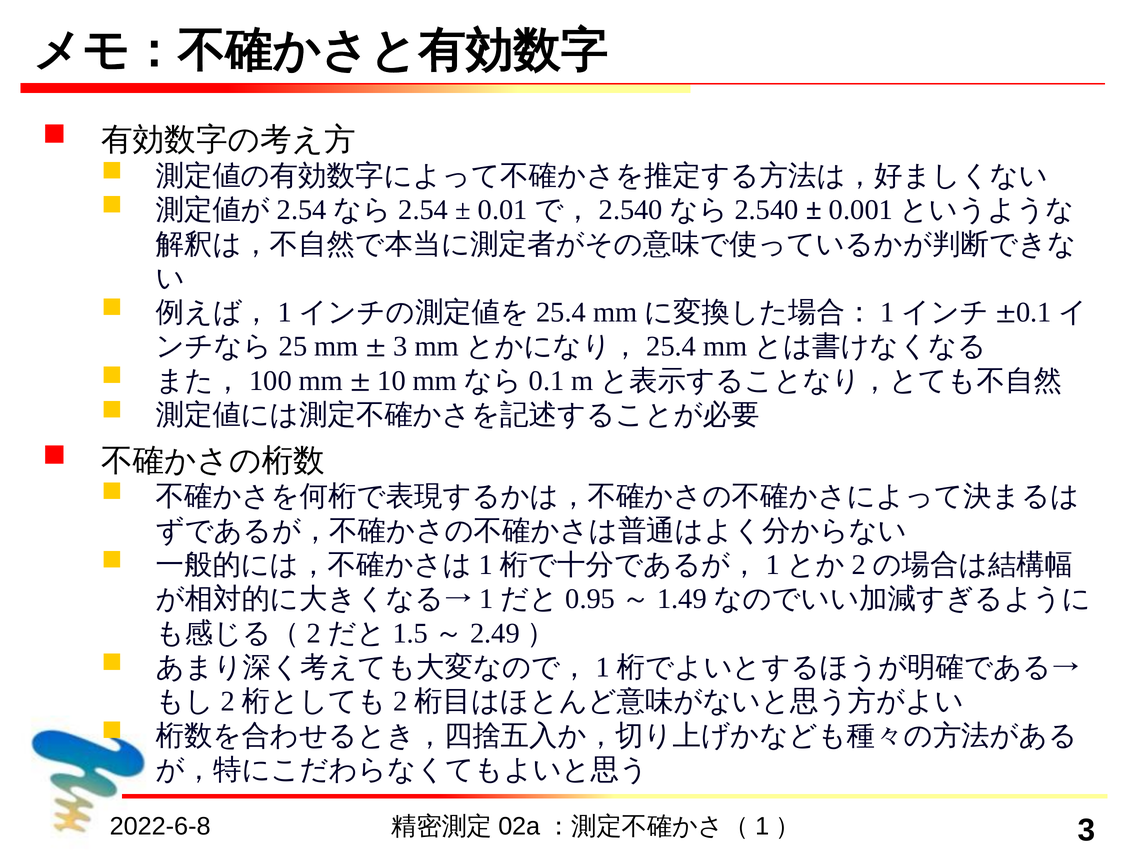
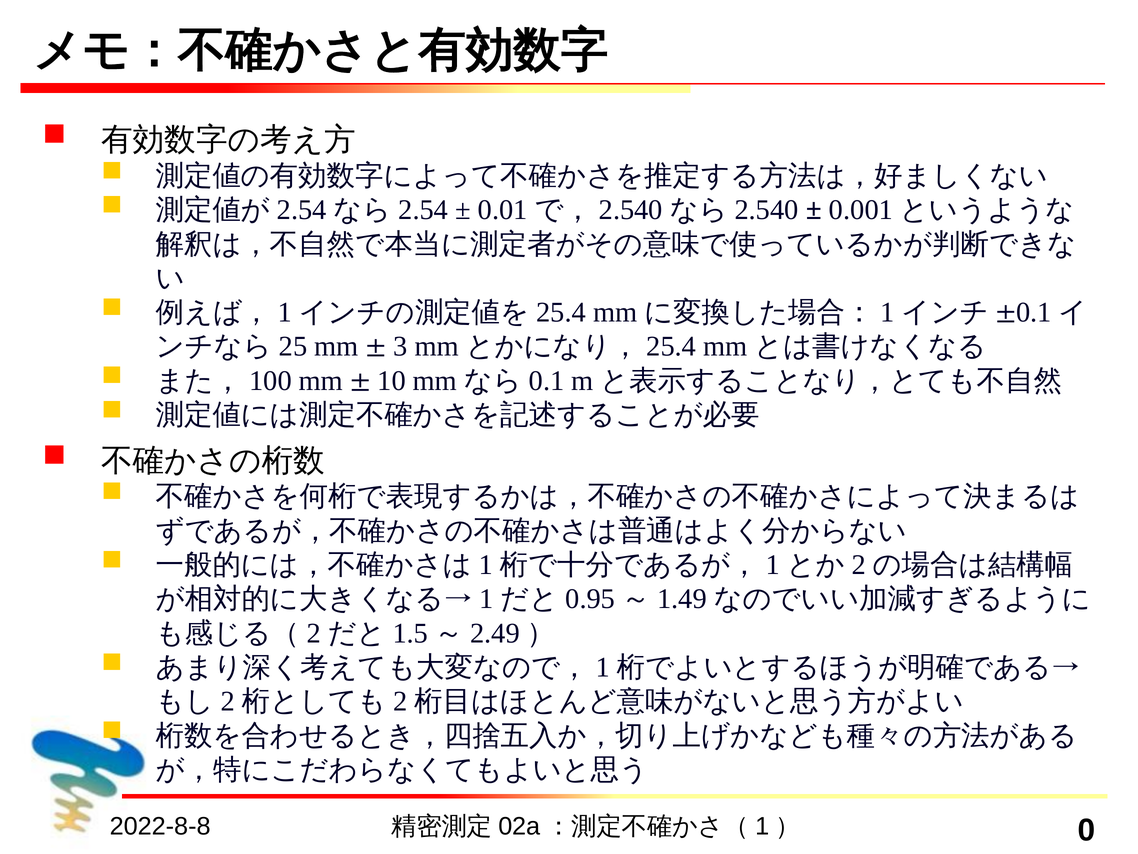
2022-6-8: 2022-6-8 -> 2022-8-8 (160, 826)
3: 3 -> 0 (1087, 830)
